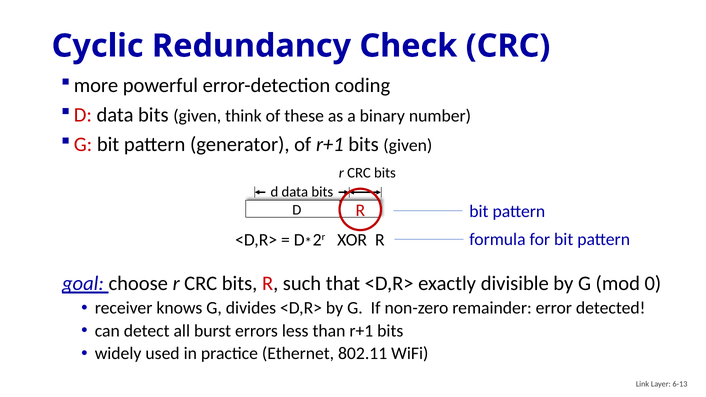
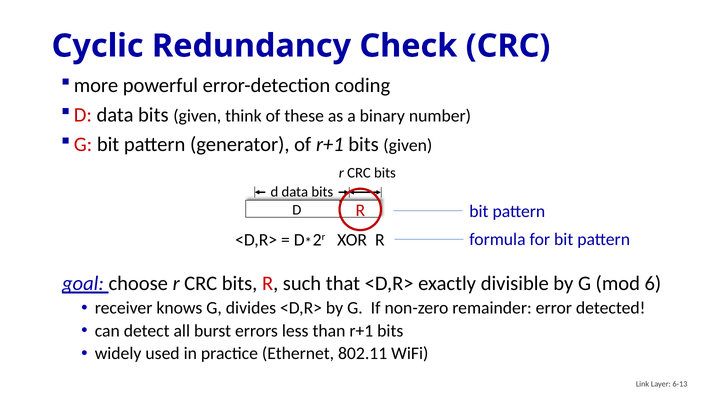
0: 0 -> 6 (653, 284)
